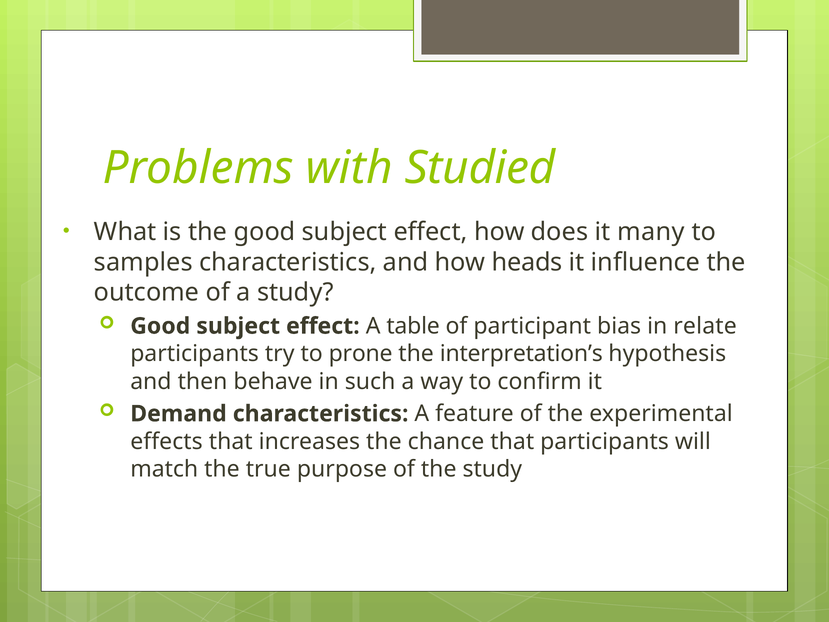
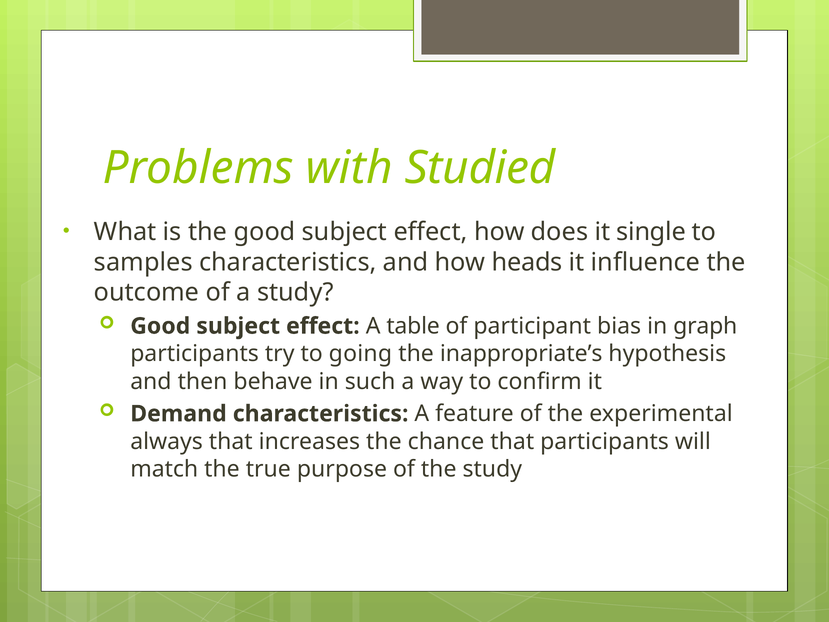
many: many -> single (651, 232)
relate: relate -> graph (705, 326)
prone: prone -> going (360, 354)
interpretation’s: interpretation’s -> inappropriate’s (521, 354)
effects: effects -> always (167, 441)
